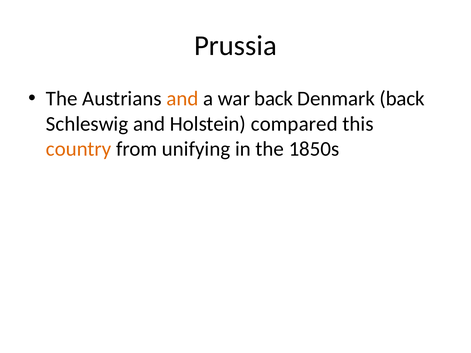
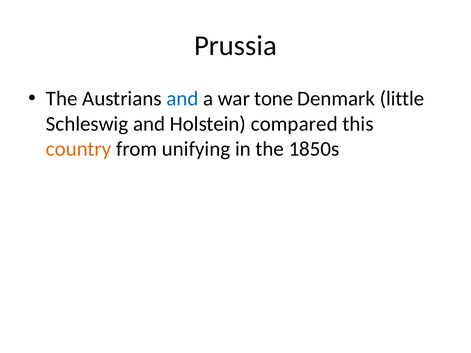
and colour: orange -> blue (182, 99)
war back: back -> tone (274, 99)
Denmark back: back -> little (402, 99)
